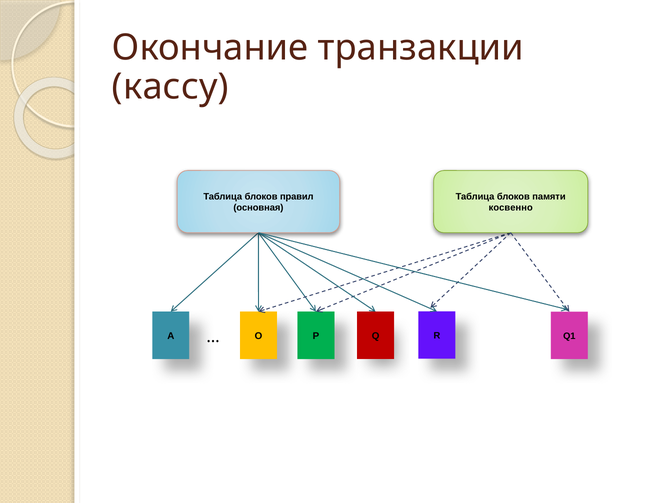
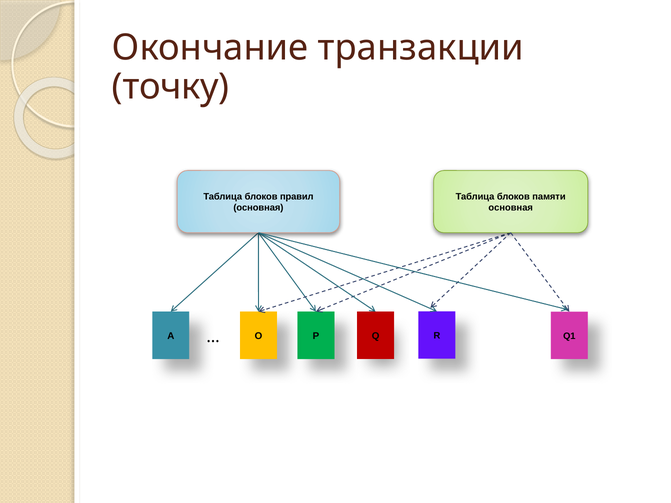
кассу: кассу -> точку (171, 87)
косвенно: косвенно -> основная (511, 208)
